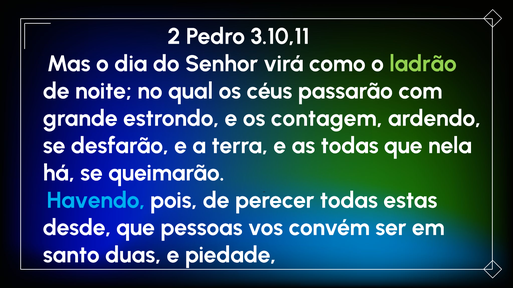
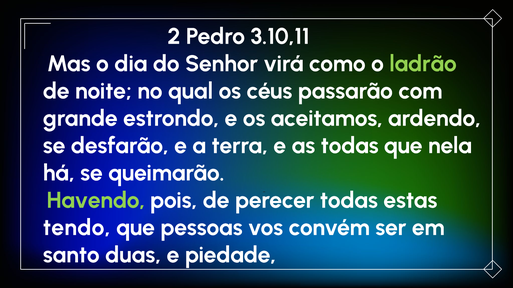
contagem: contagem -> aceitamos (327, 119)
Havendo colour: light blue -> light green (96, 201)
desde: desde -> tendo (77, 228)
